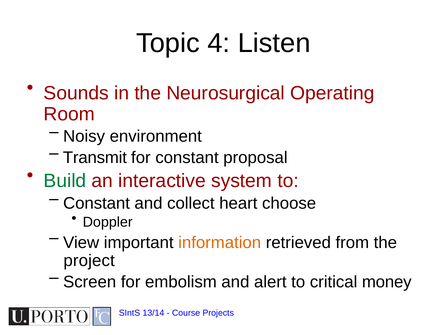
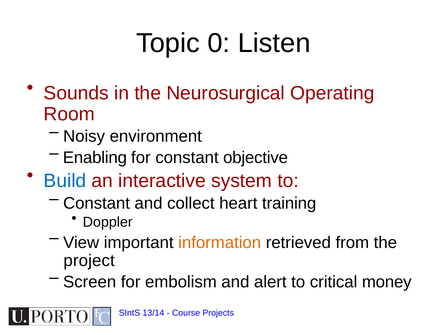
4: 4 -> 0 (219, 43)
Transmit: Transmit -> Enabling (95, 158)
proposal: proposal -> objective (256, 158)
Build colour: green -> blue (65, 181)
choose: choose -> training (289, 203)
